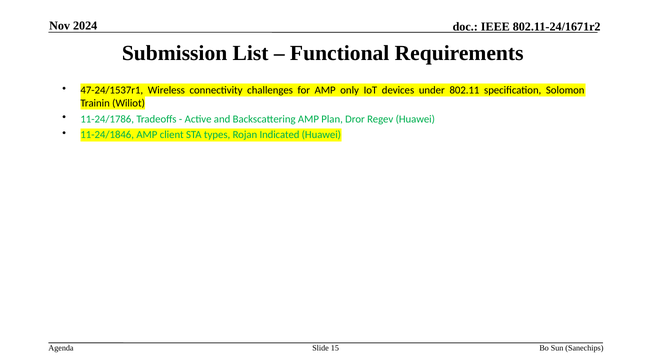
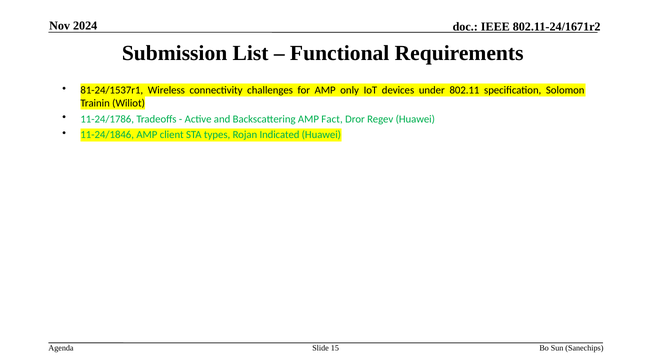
47-24/1537r1: 47-24/1537r1 -> 81-24/1537r1 (112, 90)
Plan: Plan -> Fact (332, 119)
